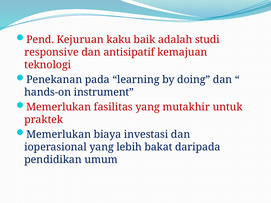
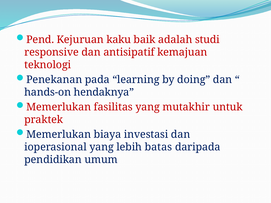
instrument: instrument -> hendaknya (104, 92)
bakat: bakat -> batas (158, 147)
